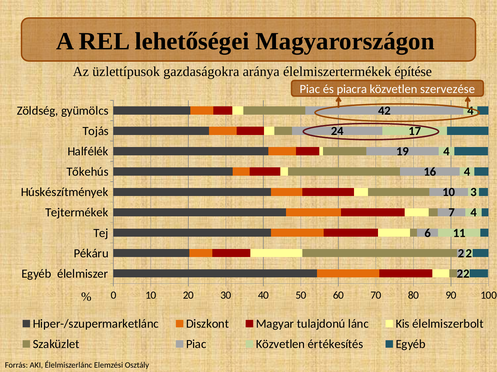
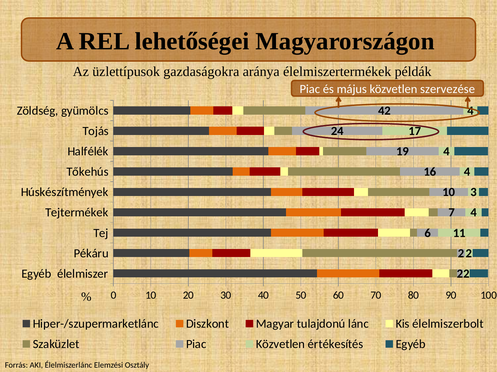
építése: építése -> példák (413, 72)
piacra: piacra -> május (352, 89)
